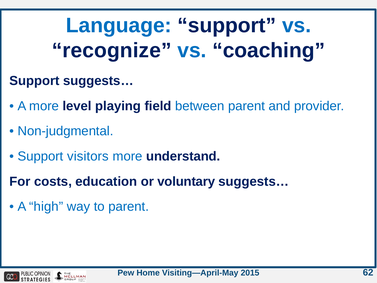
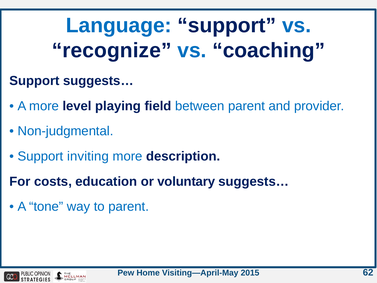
visitors: visitors -> inviting (88, 156)
understand: understand -> description (183, 156)
high: high -> tone (46, 206)
